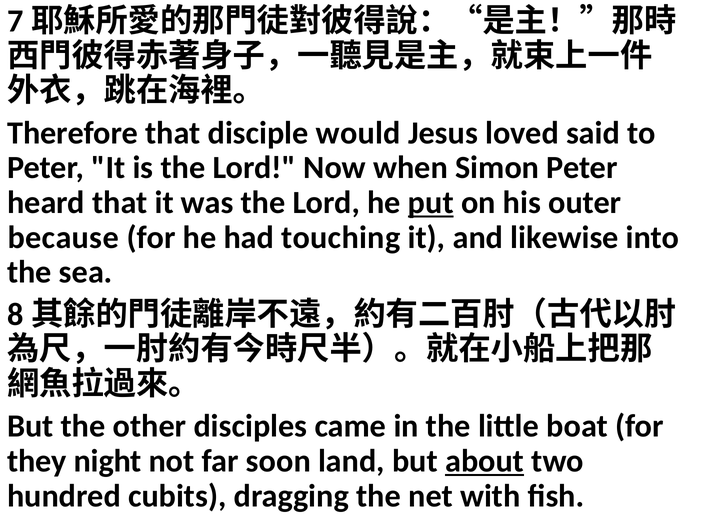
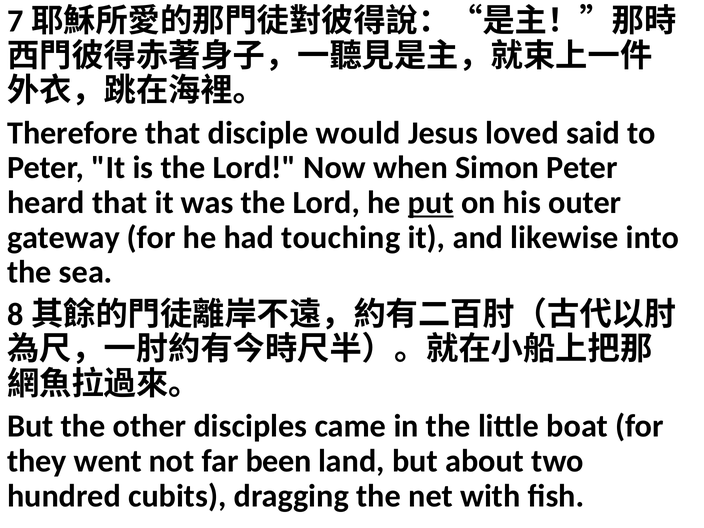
because: because -> gateway (63, 237)
night: night -> went (108, 461)
soon: soon -> been (279, 461)
about underline: present -> none (485, 461)
